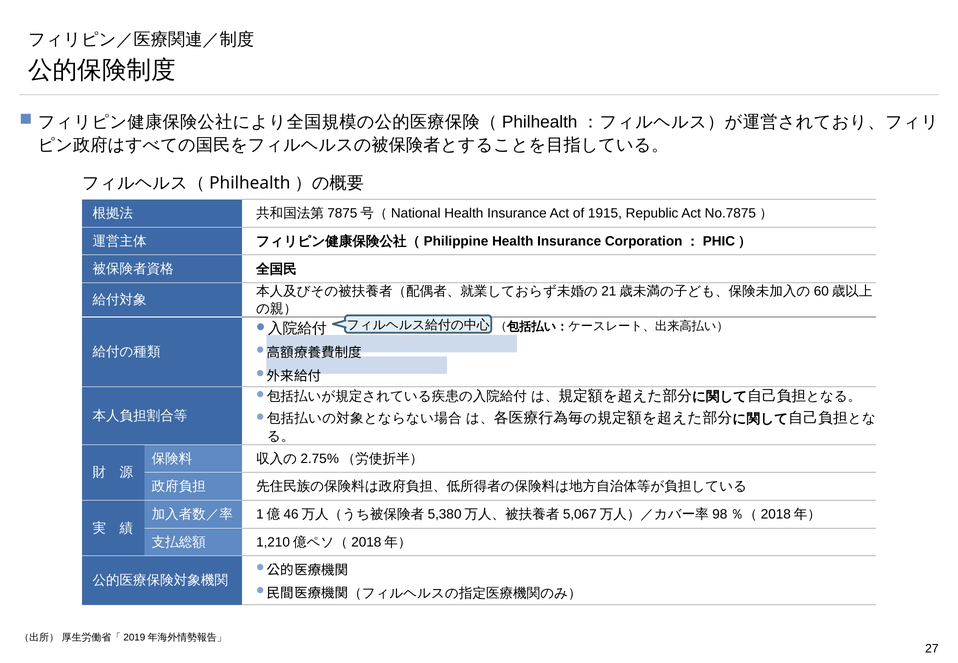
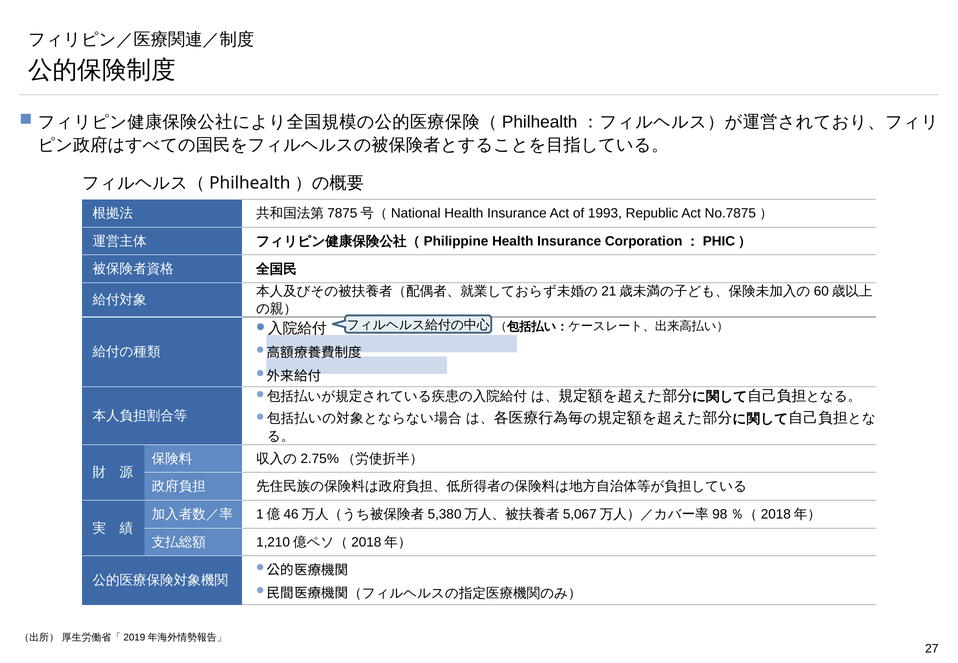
1915: 1915 -> 1993 (605, 213)
